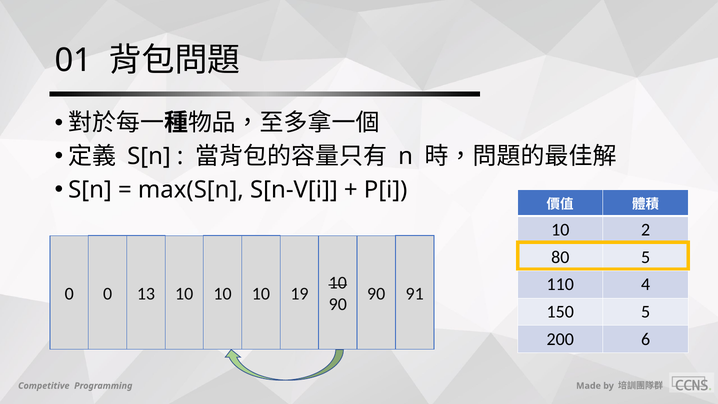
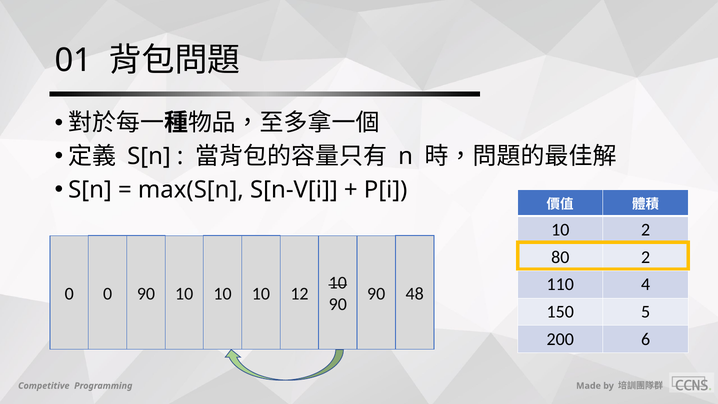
80 5: 5 -> 2 (646, 257)
0 13: 13 -> 90 (146, 294)
19: 19 -> 12 (299, 294)
91: 91 -> 48 (415, 294)
